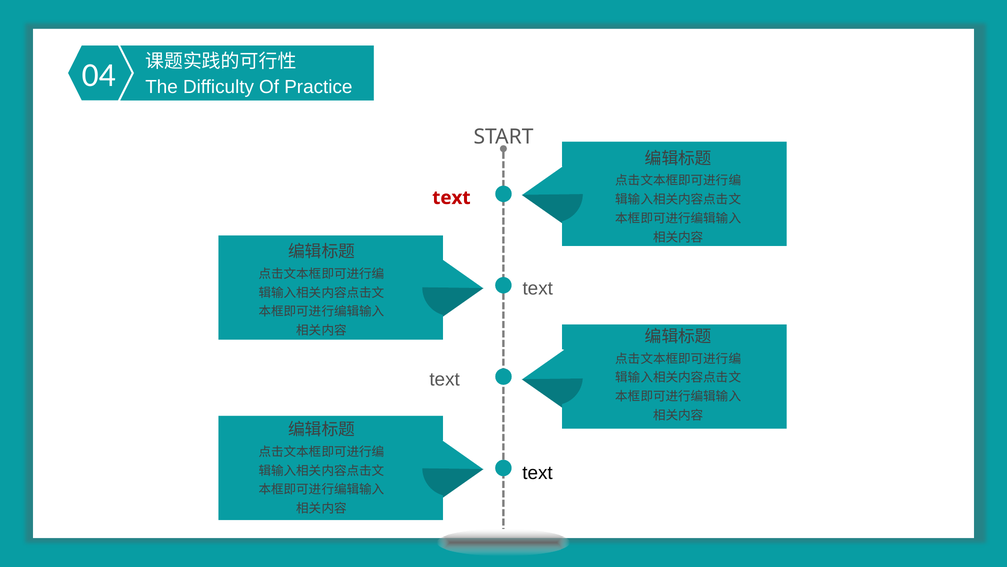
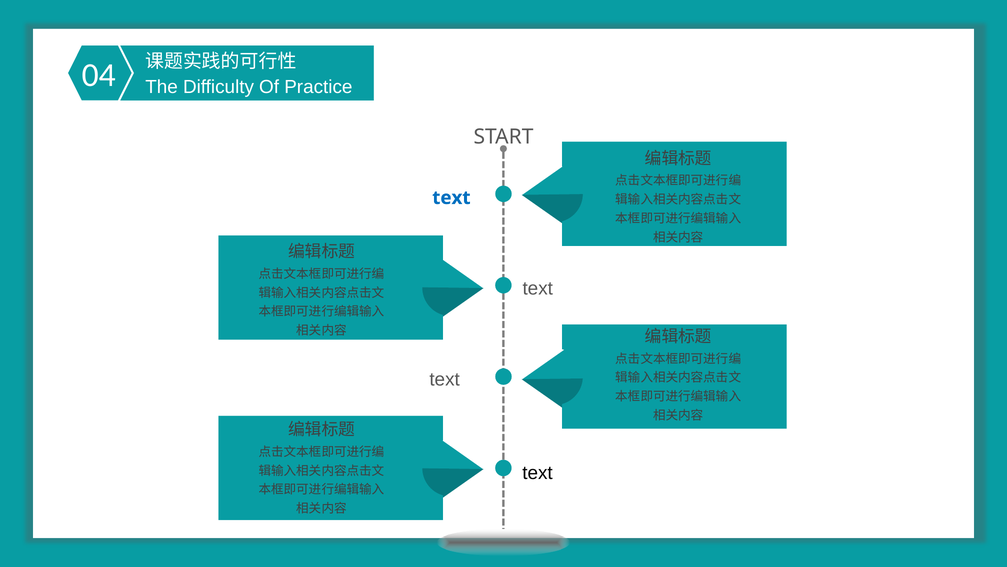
text colour: red -> blue (451, 198)
